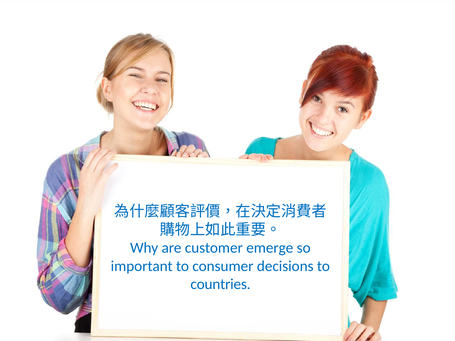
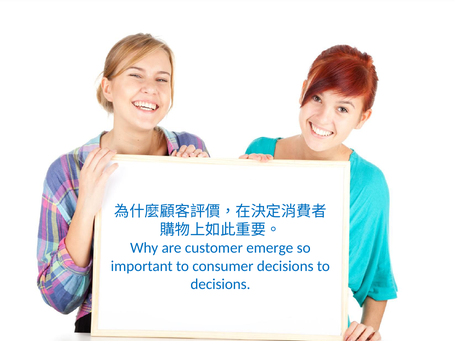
countries: countries -> decisions (220, 284)
